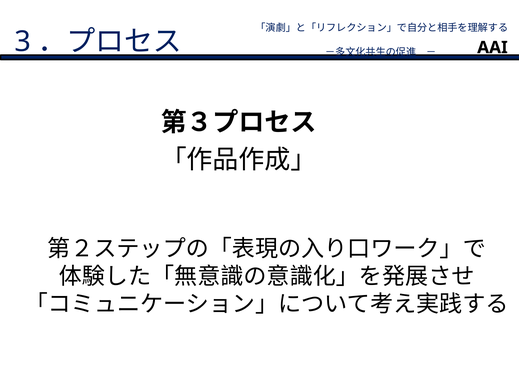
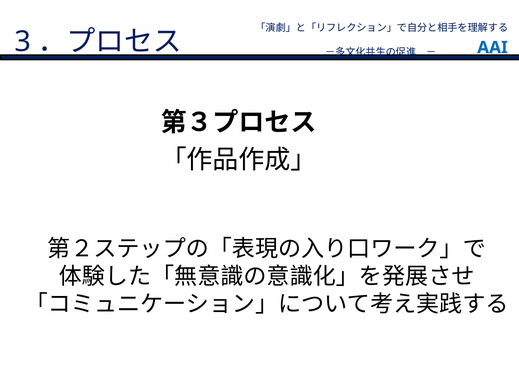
AAI colour: black -> blue (492, 48)
